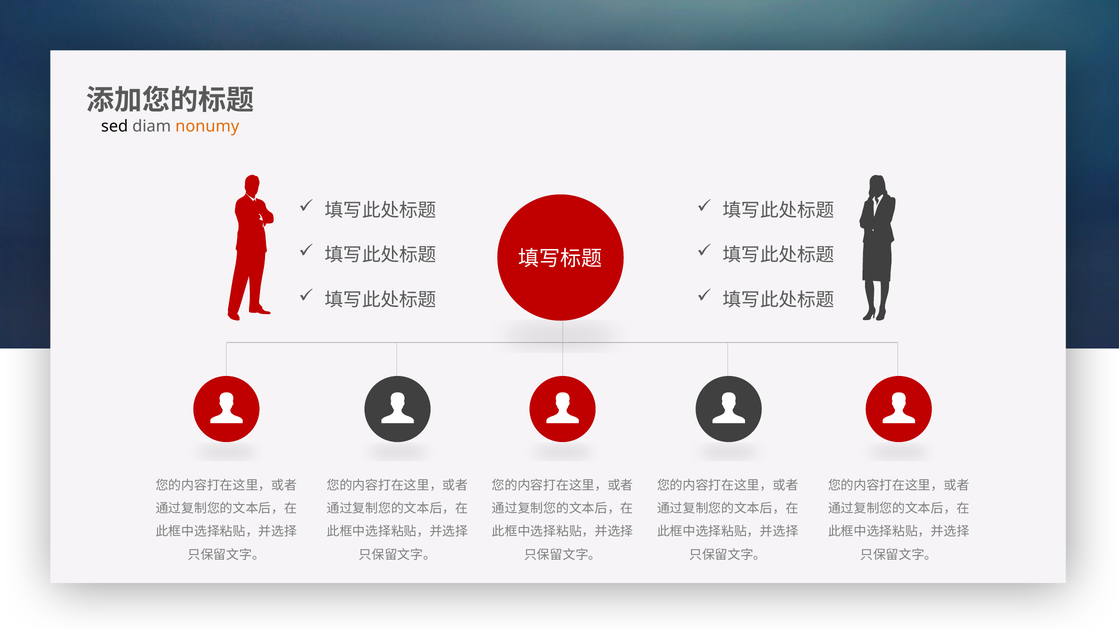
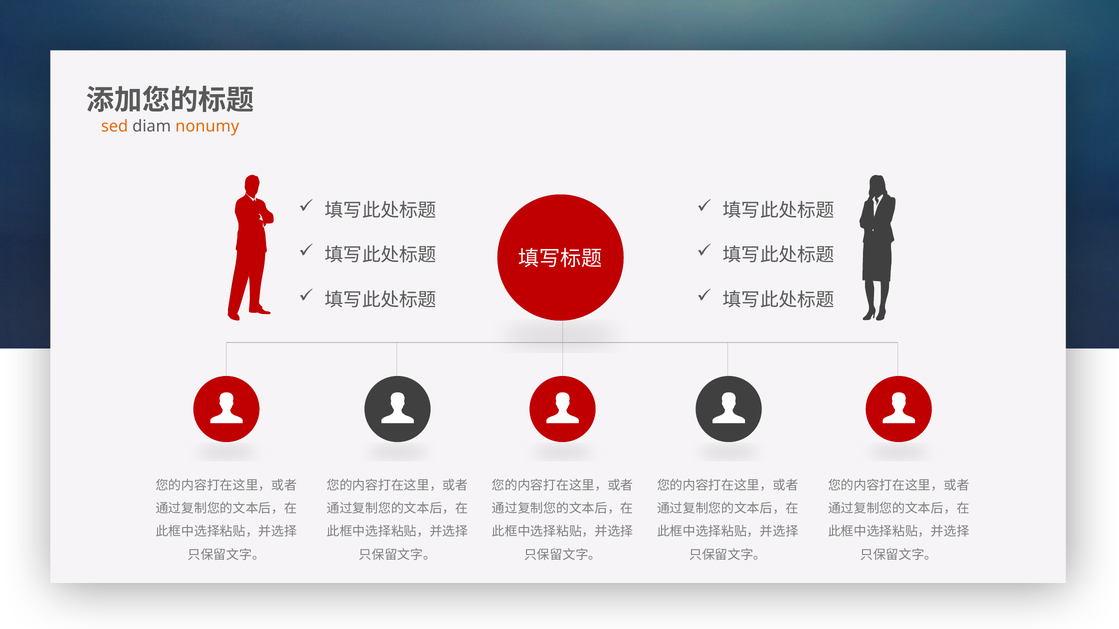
sed colour: black -> orange (115, 126)
